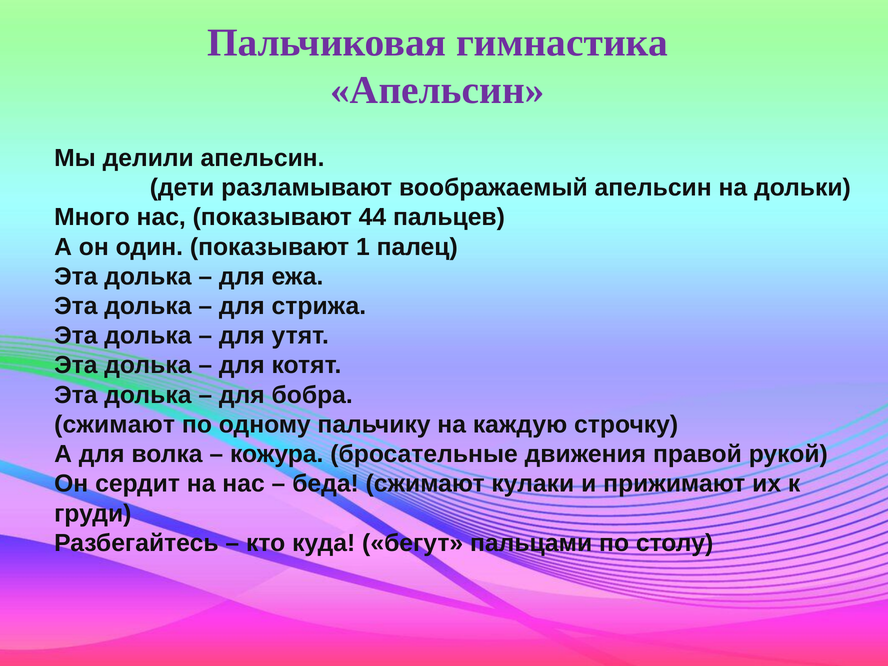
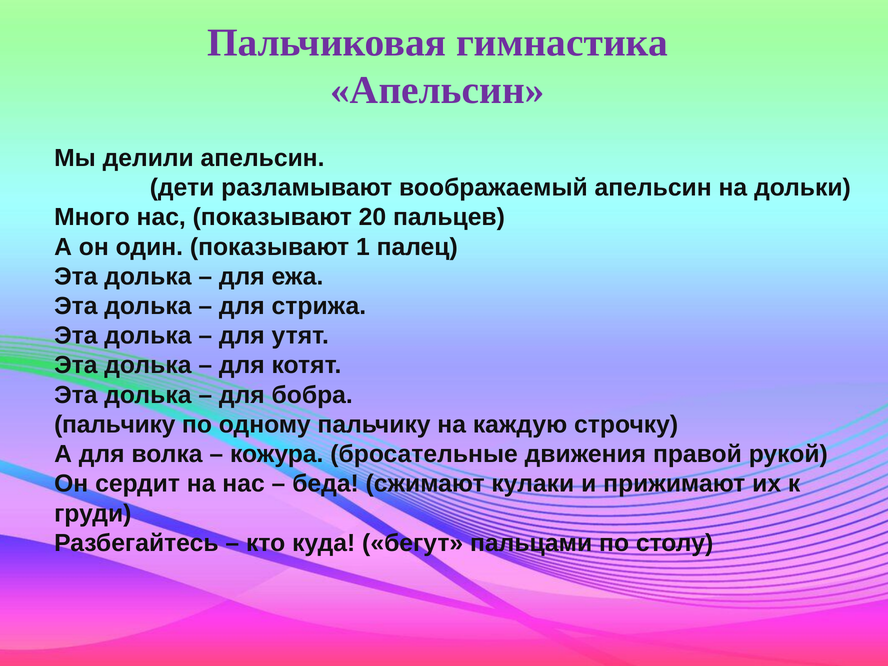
44: 44 -> 20 (372, 217)
сжимают: сжимают -> пальчику (115, 425)
